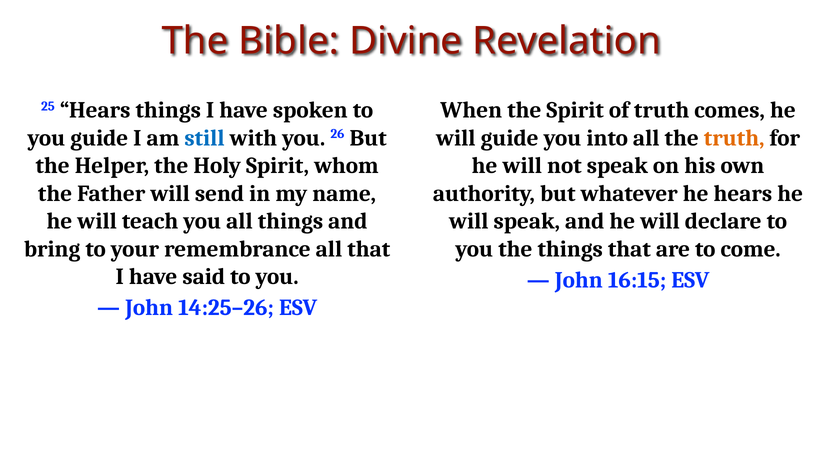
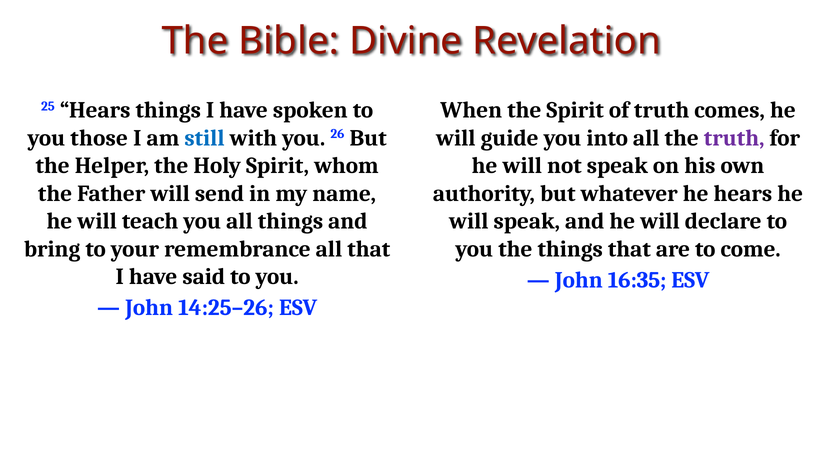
you guide: guide -> those (99, 138)
truth colour: orange -> purple (734, 138)
16:15: 16:15 -> 16:35 (637, 280)
